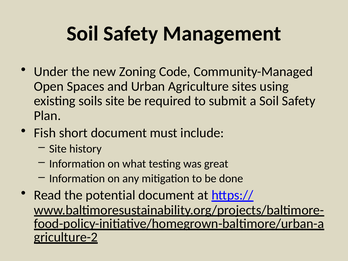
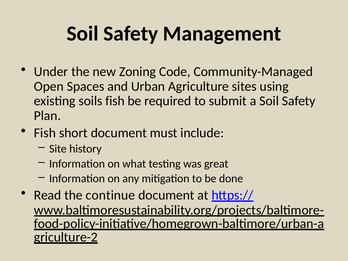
soils site: site -> fish (115, 101)
potential: potential -> continue (110, 195)
